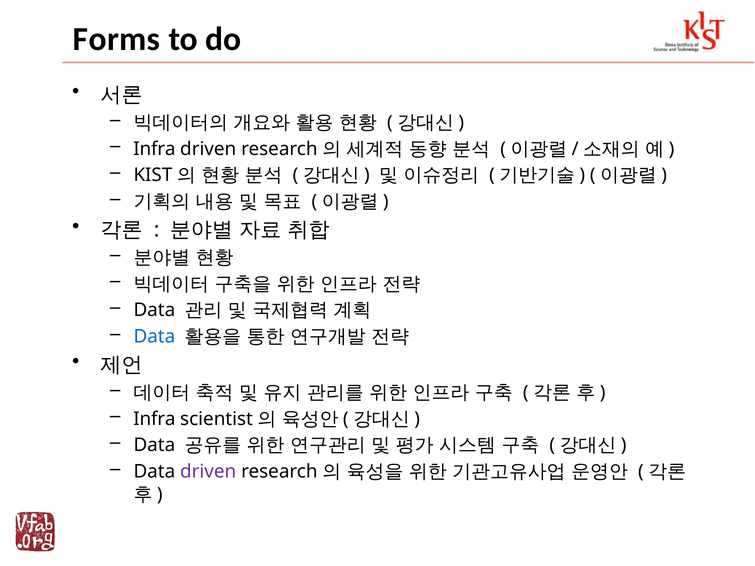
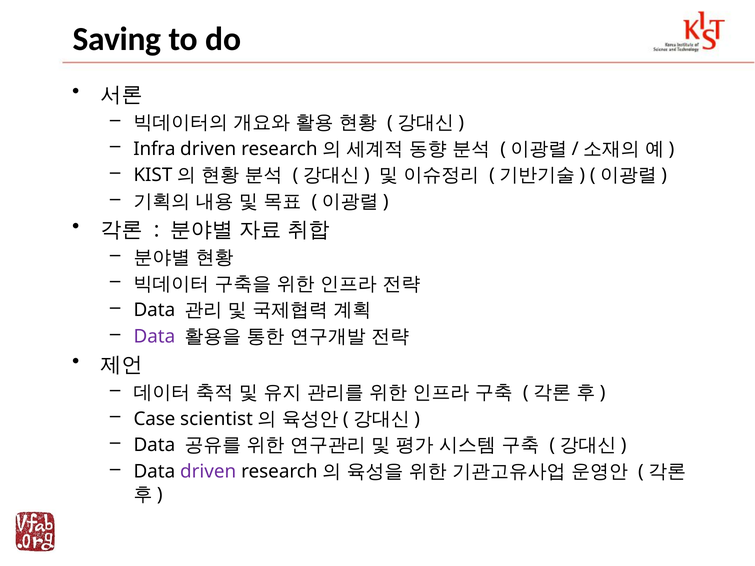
Forms: Forms -> Saving (117, 39)
Data colour: blue -> purple (154, 337)
Infra: Infra -> Case (154, 419)
